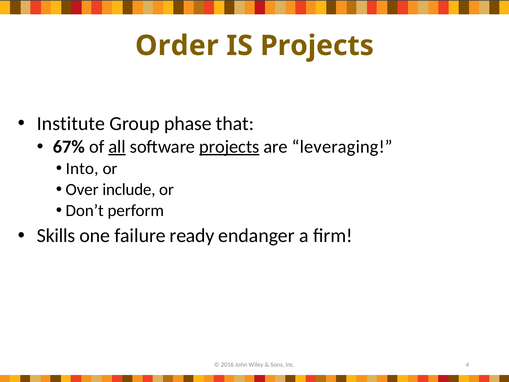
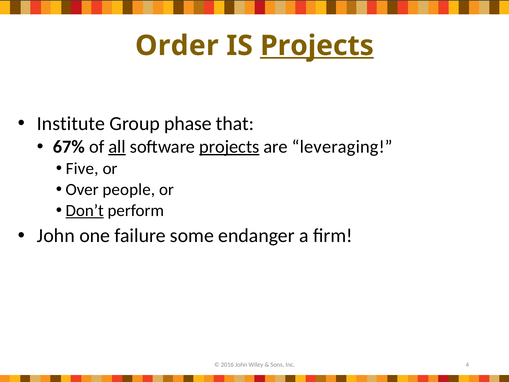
Projects underline: none -> present (317, 46)
Into: Into -> Five (82, 168)
include: include -> people (129, 189)
Don’t underline: none -> present (85, 210)
Skills: Skills -> John (56, 235)
ready: ready -> some (192, 235)
